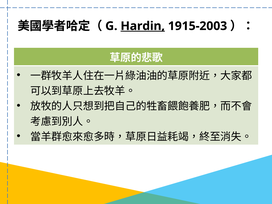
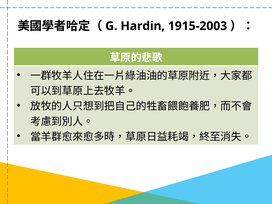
Hardin underline: present -> none (143, 26)
